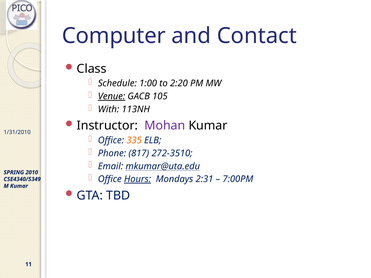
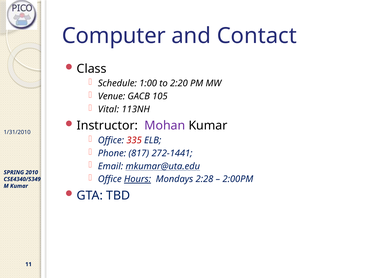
Venue underline: present -> none (112, 96)
With: With -> Vital (109, 109)
335 colour: orange -> red (134, 140)
272-3510: 272-3510 -> 272-1441 (172, 153)
2:31: 2:31 -> 2:28 (204, 179)
7:00PM: 7:00PM -> 2:00PM (238, 179)
